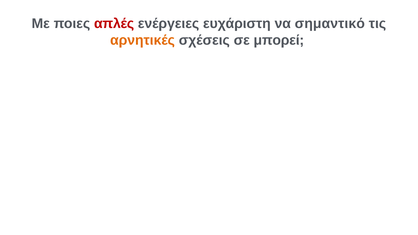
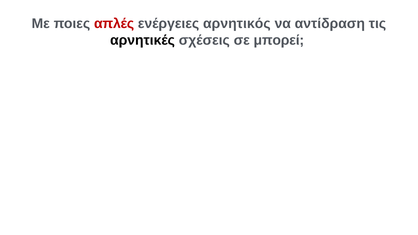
ευχάριστη: ευχάριστη -> αρνητικός (237, 24)
σημαντικό: σημαντικό -> αντίδραση (330, 24)
αρνητικές colour: orange -> black (143, 40)
